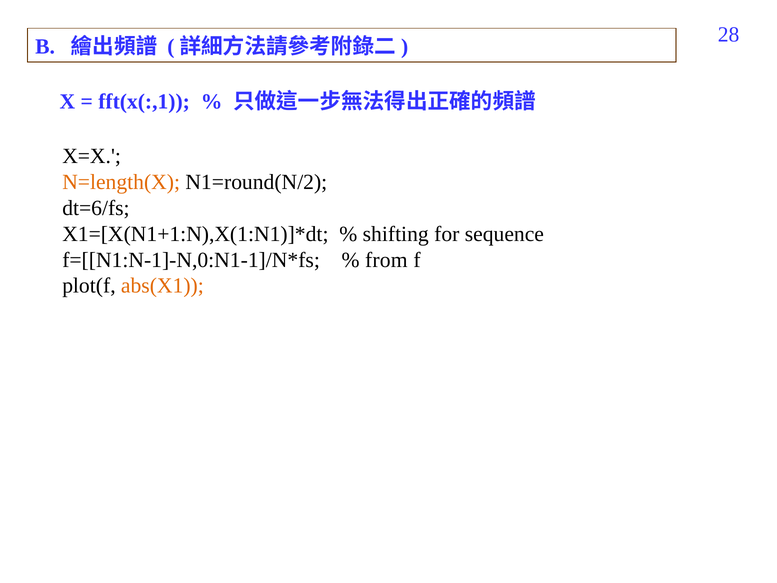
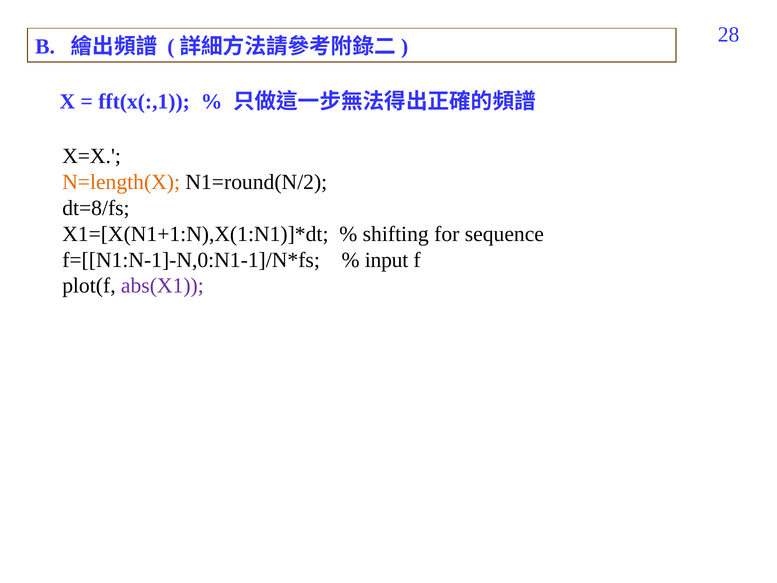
dt=6/fs: dt=6/fs -> dt=8/fs (96, 208)
from: from -> input (387, 260)
abs(X1 colour: orange -> purple (162, 286)
